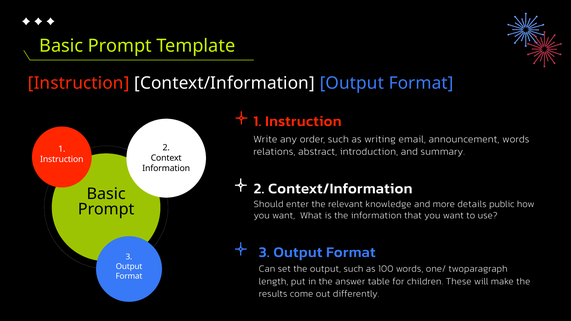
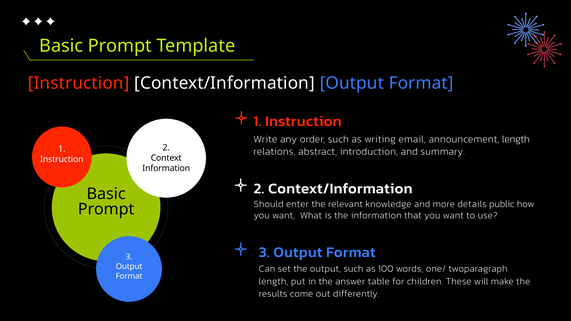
announcement words: words -> length (516, 139)
